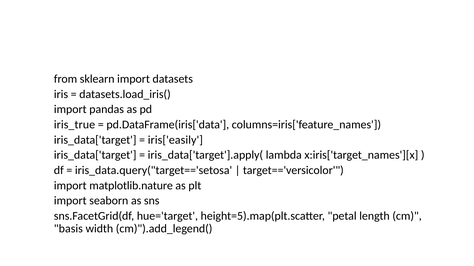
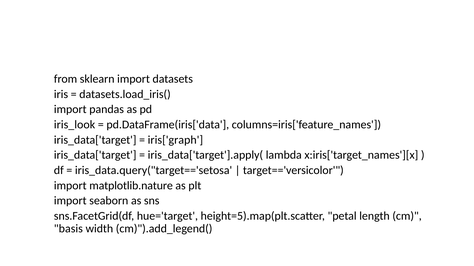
iris_true: iris_true -> iris_look (75, 125)
iris['easily: iris['easily -> iris['graph (175, 140)
